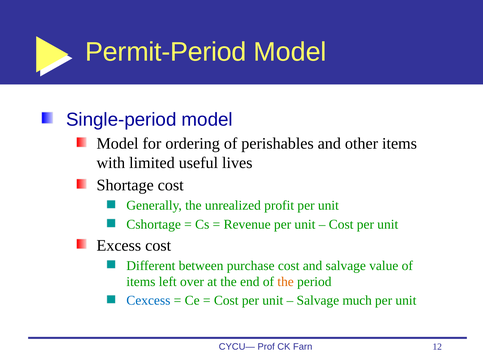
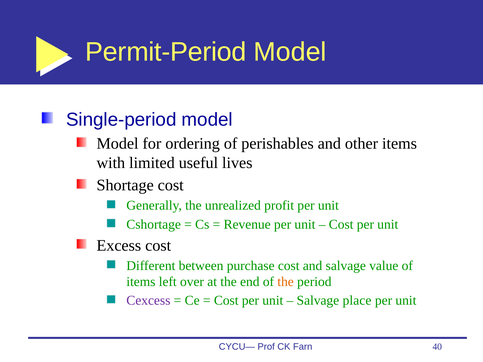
Cexcess colour: blue -> purple (148, 301)
much: much -> place (357, 301)
12: 12 -> 40 (437, 347)
